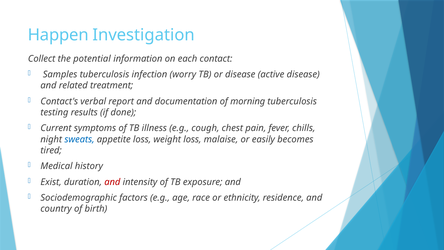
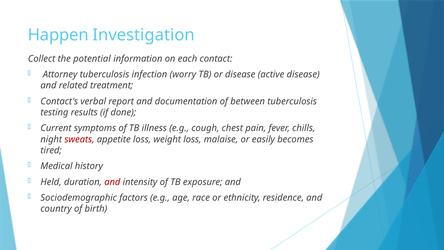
Samples: Samples -> Attorney (60, 74)
morning: morning -> between (248, 101)
sweats colour: blue -> red (79, 139)
Exist: Exist -> Held (51, 182)
